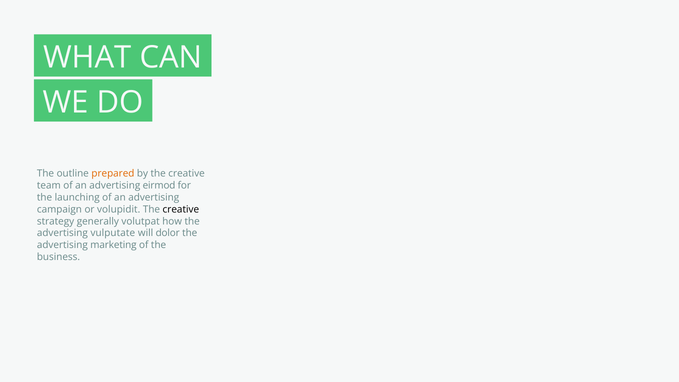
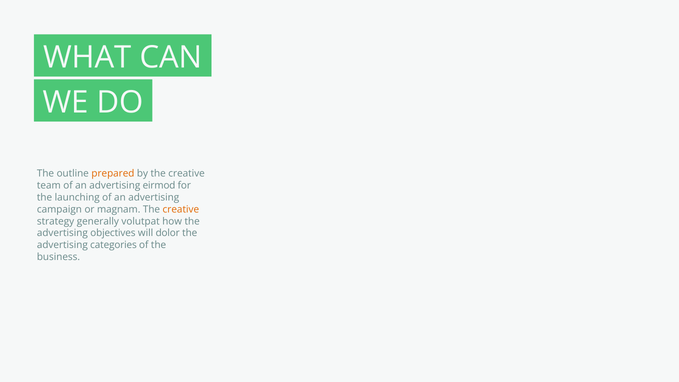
volupidit: volupidit -> magnam (119, 209)
creative colour: black -> orange (181, 209)
vulputate: vulputate -> objectives (113, 233)
marketing: marketing -> categories (113, 245)
